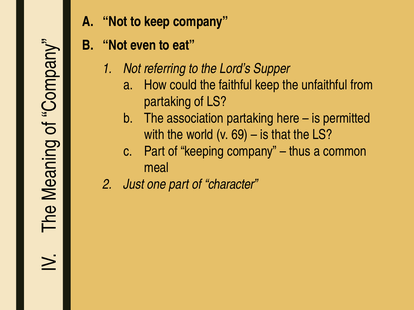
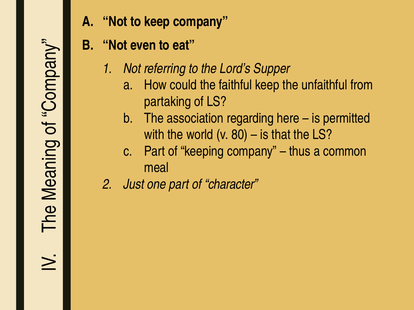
association partaking: partaking -> regarding (250, 118)
69: 69 -> 80 (240, 135)
